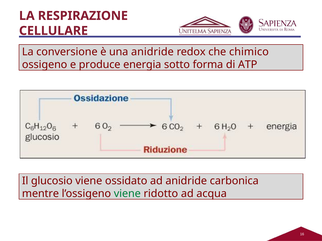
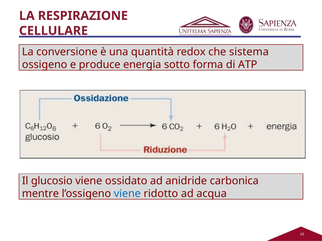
una anidride: anidride -> quantità (152, 52)
chimico: chimico -> sistema (249, 52)
viene colour: green -> blue (127, 194)
